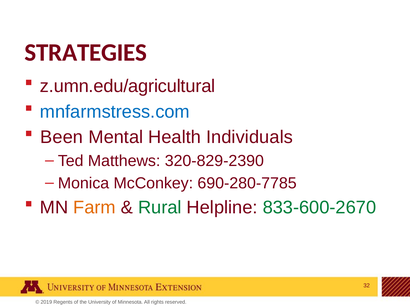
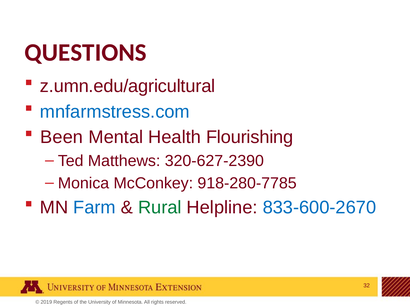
STRATEGIES: STRATEGIES -> QUESTIONS (86, 52)
Individuals: Individuals -> Flourishing (250, 137)
320-829-2390: 320-829-2390 -> 320-627-2390 (214, 161)
690-280-7785: 690-280-7785 -> 918-280-7785 (247, 183)
Farm colour: orange -> blue (95, 207)
833-600-2670 colour: green -> blue (319, 207)
